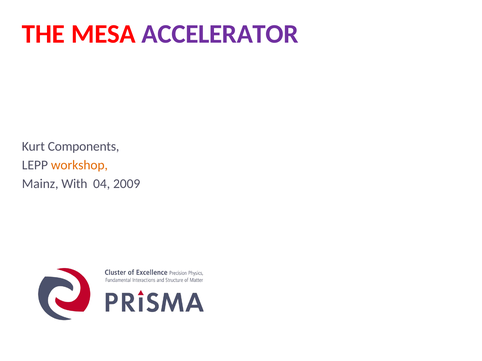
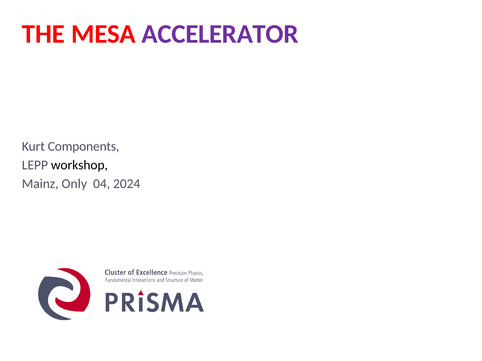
workshop colour: orange -> black (79, 165)
With: With -> Only (74, 184)
2009: 2009 -> 2024 (127, 184)
